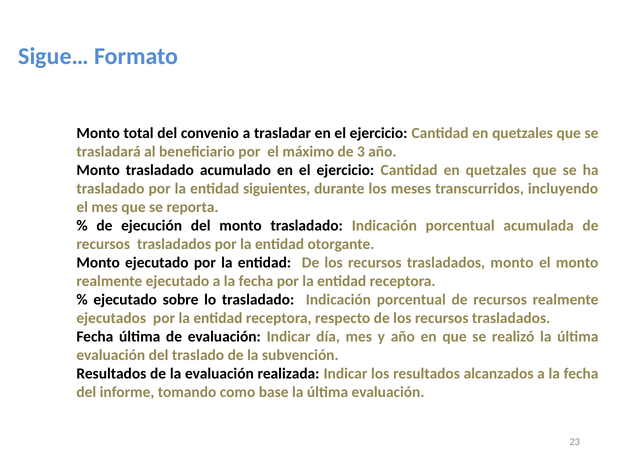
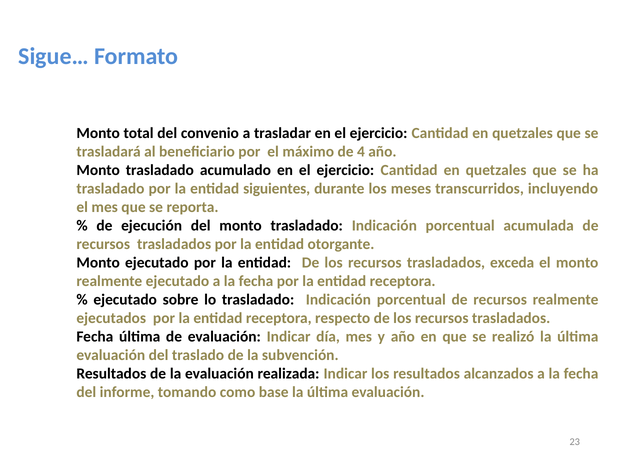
3: 3 -> 4 (361, 151)
trasladados monto: monto -> exceda (512, 263)
